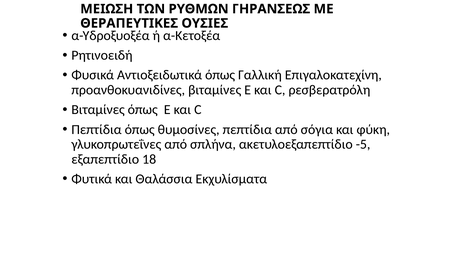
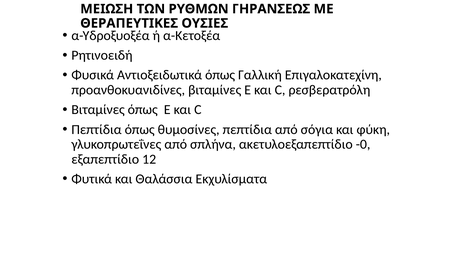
-5: -5 -> -0 (363, 145)
18: 18 -> 12 (149, 159)
